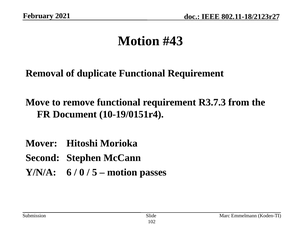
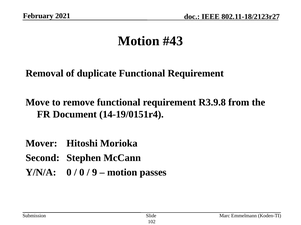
R3.7.3: R3.7.3 -> R3.9.8 (212, 103)
10-19/0151r4: 10-19/0151r4 -> 14-19/0151r4 (131, 115)
Y/N/A 6: 6 -> 0 (69, 173)
5: 5 -> 9 (95, 173)
